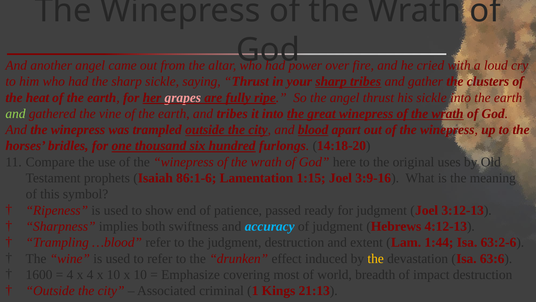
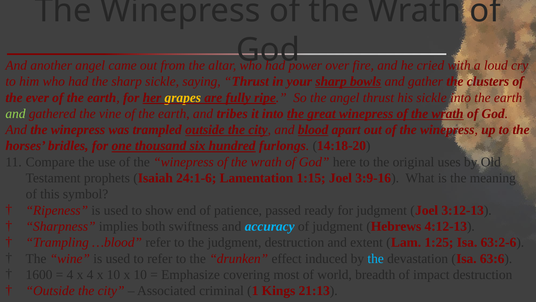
sharp tribes: tribes -> bowls (366, 81)
heat: heat -> ever (37, 97)
grapes colour: pink -> yellow (183, 97)
86:1-6: 86:1-6 -> 24:1-6 (196, 178)
1:44: 1:44 -> 1:25 (439, 242)
the colour: yellow -> light blue (376, 258)
